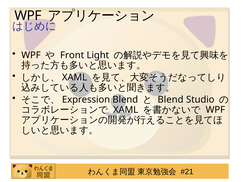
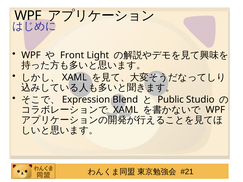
Blend: Blend -> Public (171, 100)
